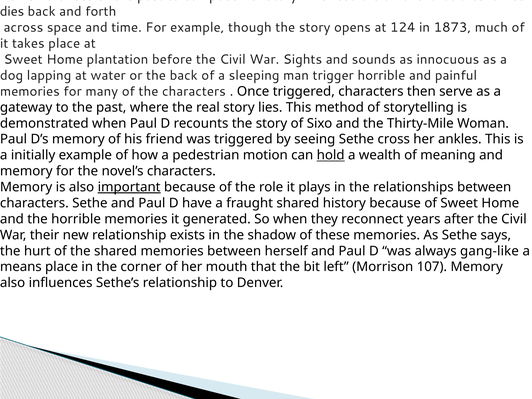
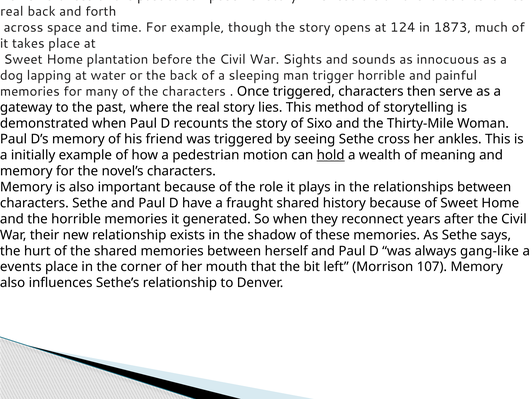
dies: dies -> real (12, 12)
important underline: present -> none (129, 187)
means: means -> events (21, 267)
